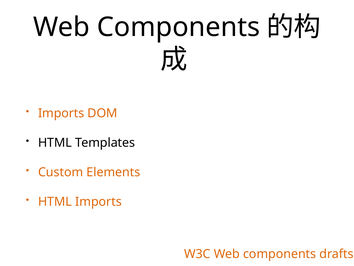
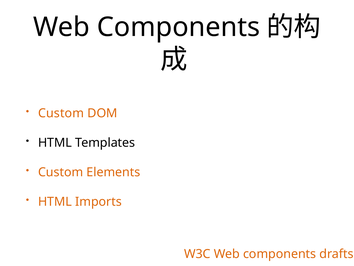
Imports: Imports -> Custom (61, 113)
